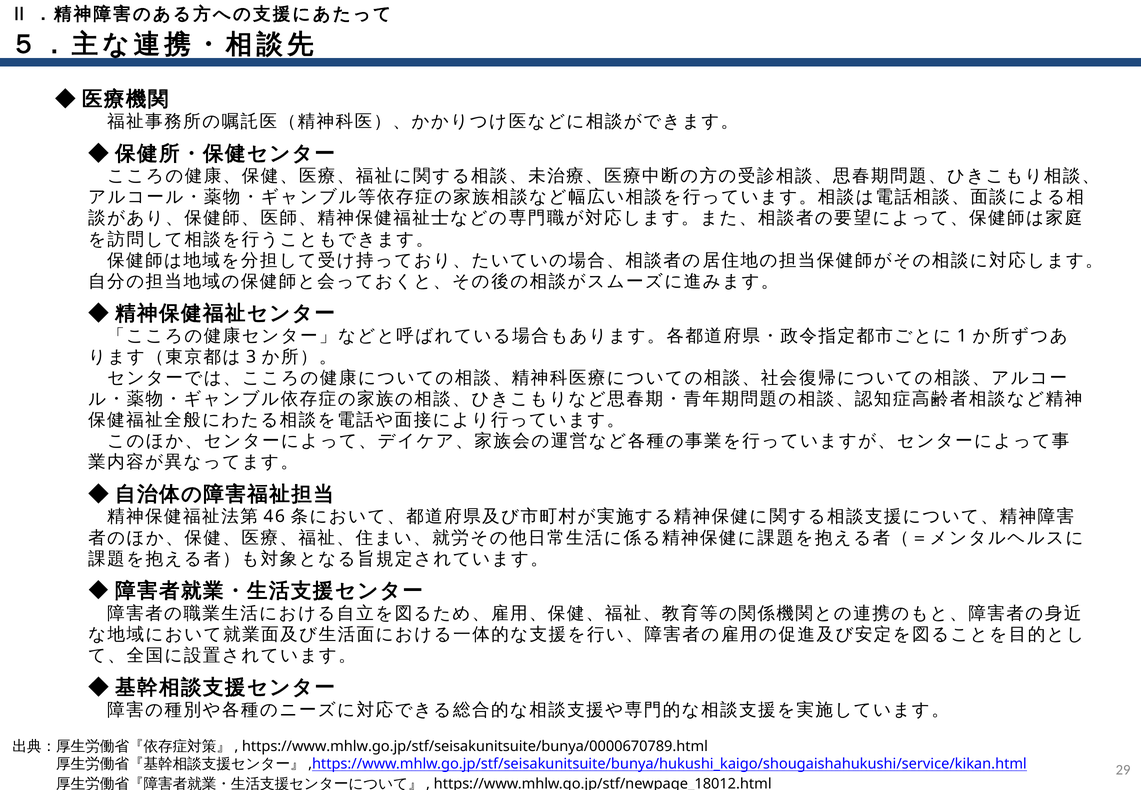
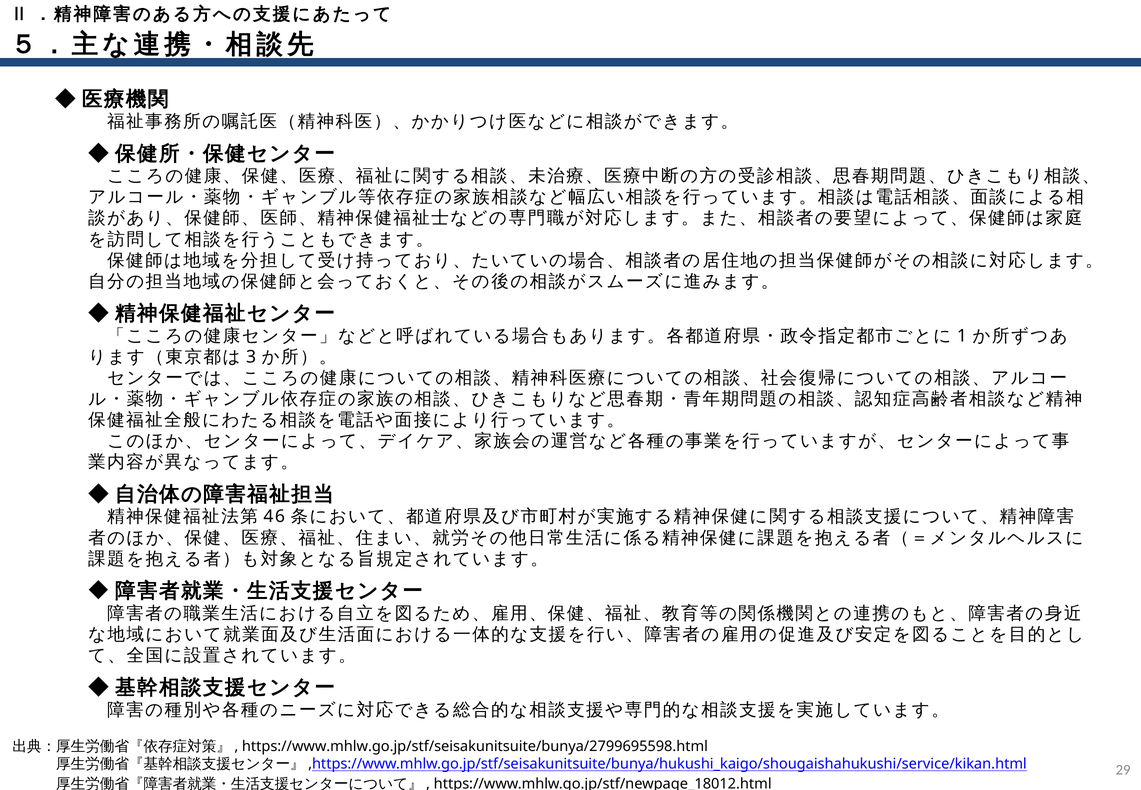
https://www.mhlw.go.jp/stf/seisakunitsuite/bunya/0000670789.html: https://www.mhlw.go.jp/stf/seisakunitsuite/bunya/0000670789.html -> https://www.mhlw.go.jp/stf/seisakunitsuite/bunya/2799695598.html (475, 746)
